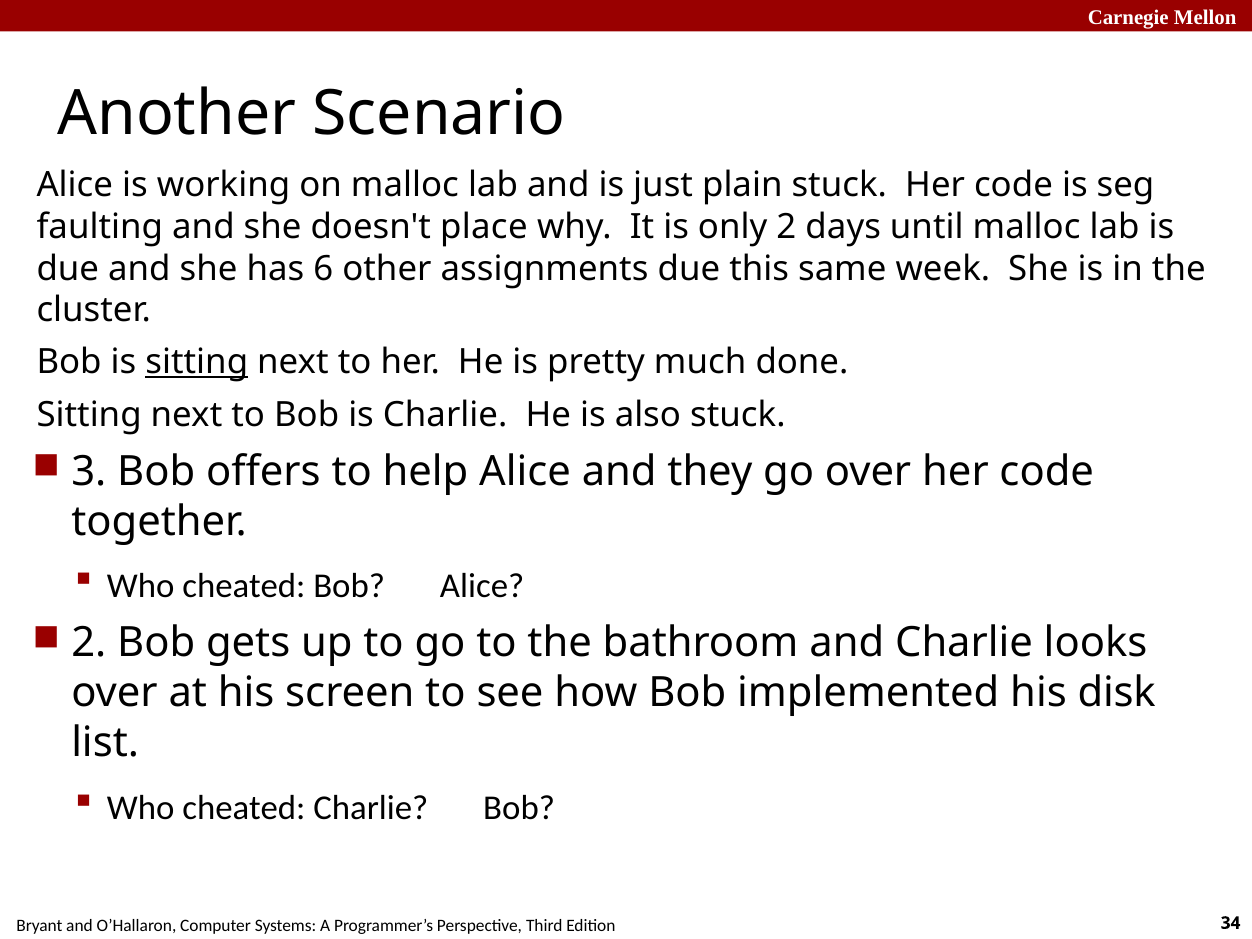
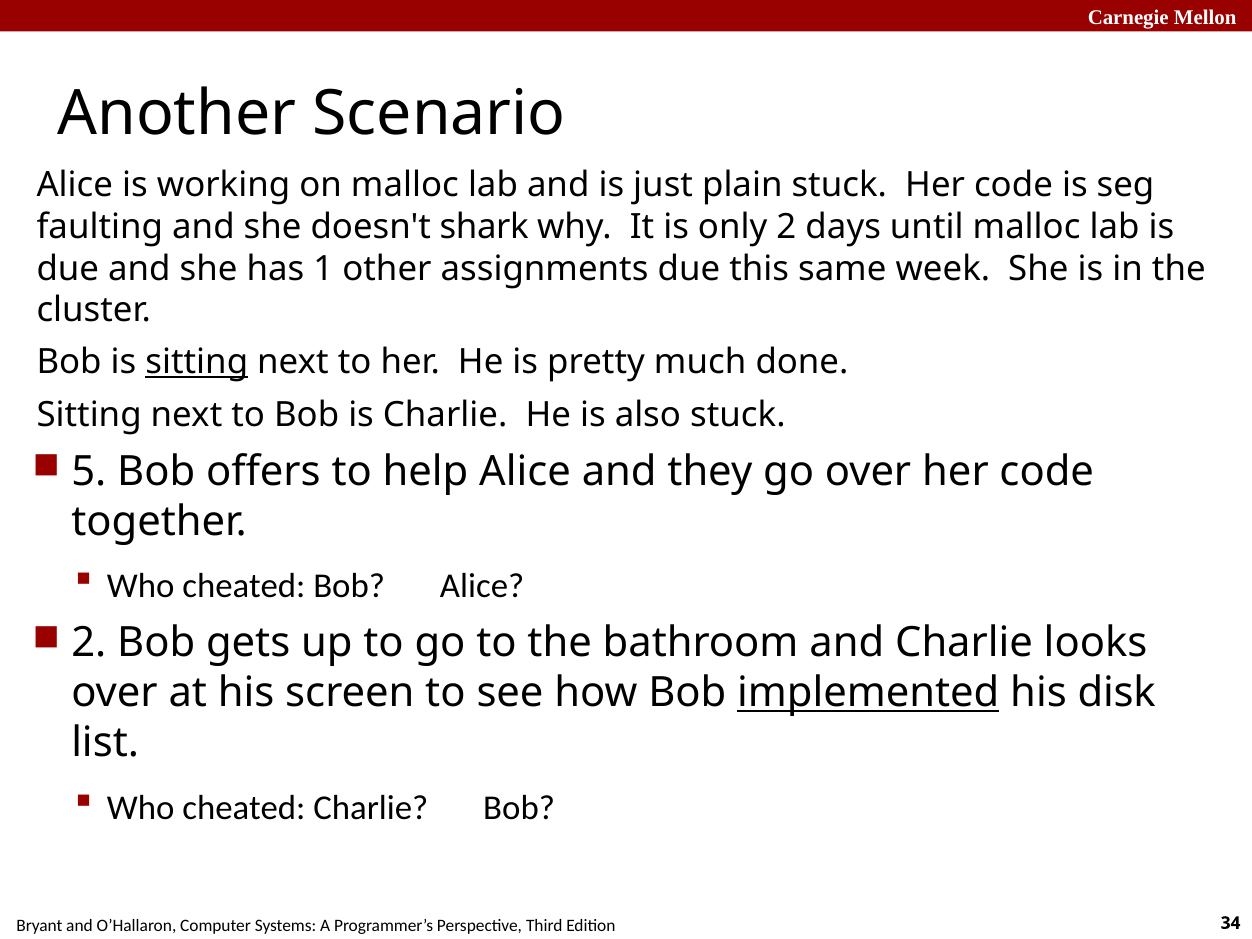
place: place -> shark (484, 227)
6: 6 -> 1 (323, 269)
3: 3 -> 5 (89, 472)
implemented underline: none -> present (868, 693)
